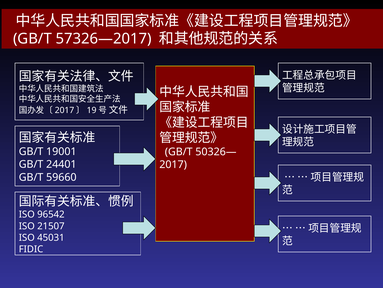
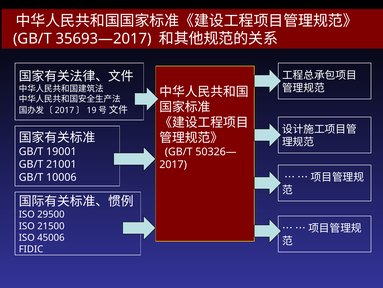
57326—2017: 57326—2017 -> 35693—2017 (104, 39)
24401: 24401 -> 21001 (61, 164)
59660: 59660 -> 10006 (61, 177)
96542: 96542 -> 29500 (51, 214)
21507: 21507 -> 21500 (51, 225)
45031: 45031 -> 45006 (51, 237)
